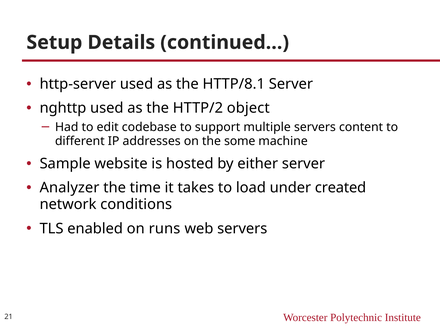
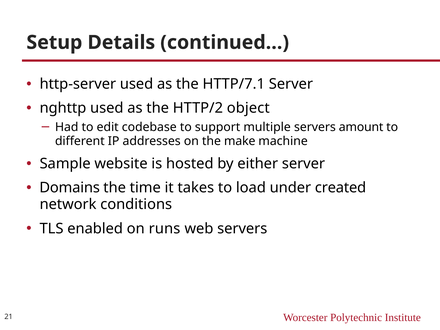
HTTP/8.1: HTTP/8.1 -> HTTP/7.1 (234, 84)
content: content -> amount (361, 127)
some: some -> make (240, 141)
Analyzer: Analyzer -> Domains (70, 188)
